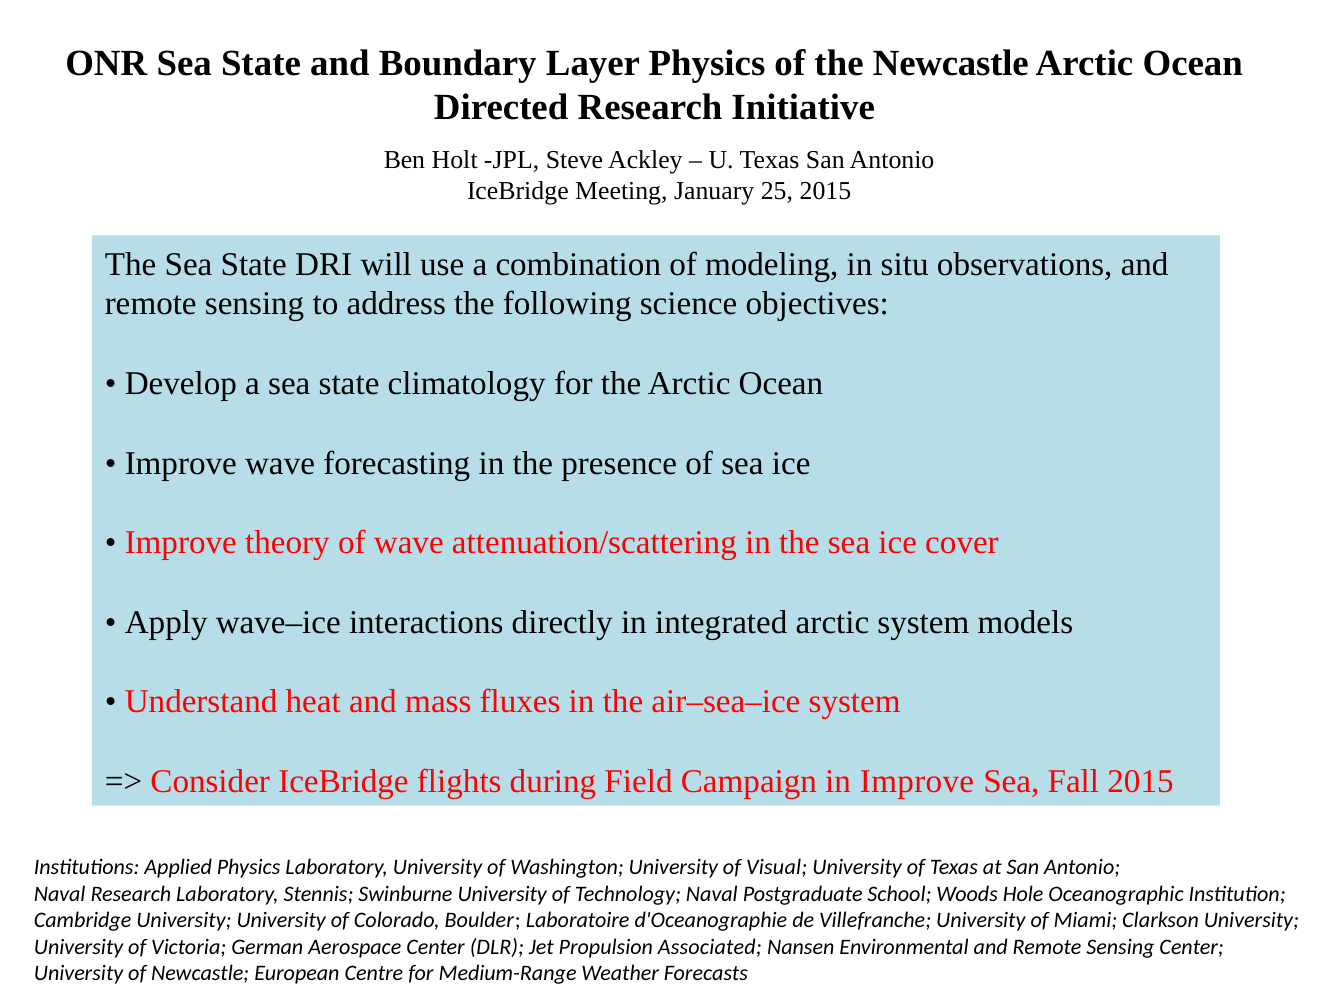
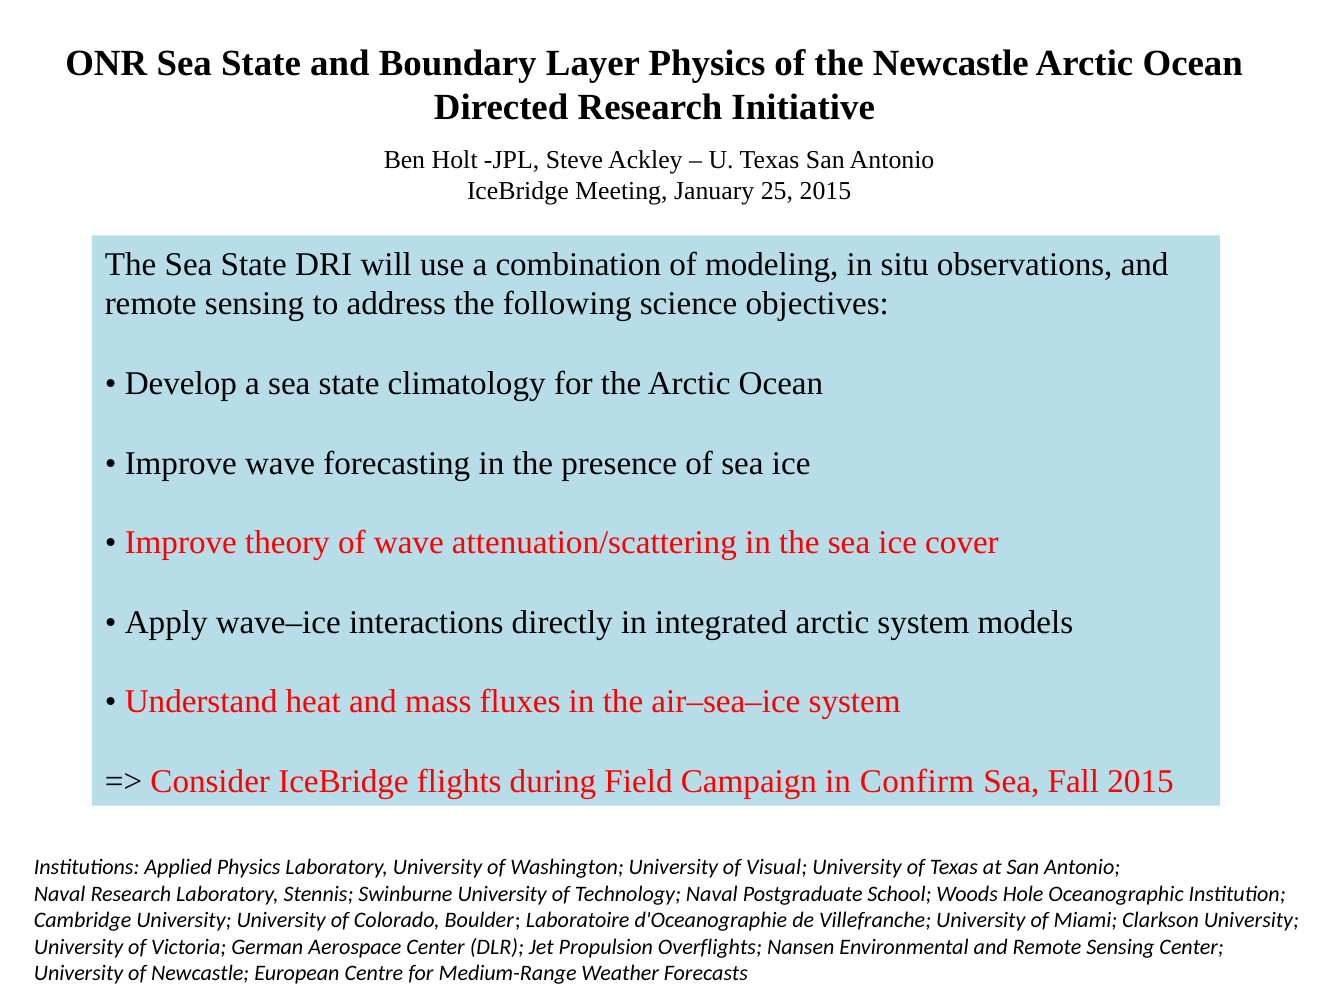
in Improve: Improve -> Confirm (917, 781)
Associated: Associated -> Overflights (710, 947)
